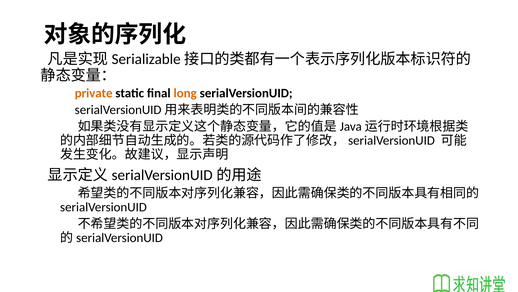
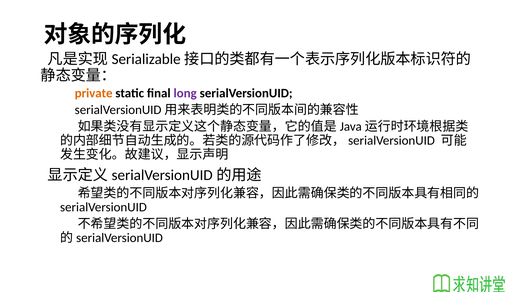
long colour: orange -> purple (185, 93)
